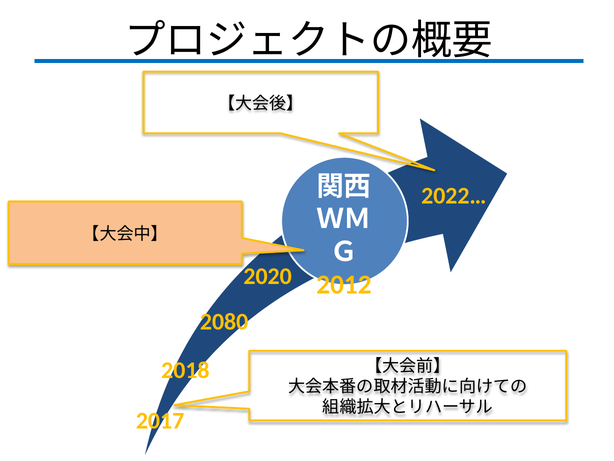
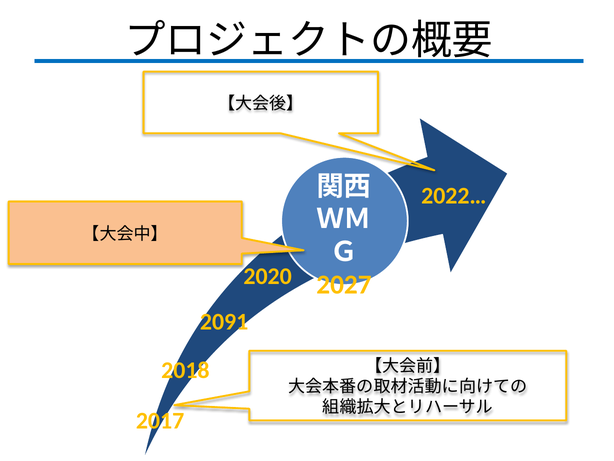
2012: 2012 -> 2027 (344, 285)
2080: 2080 -> 2091 (224, 322)
